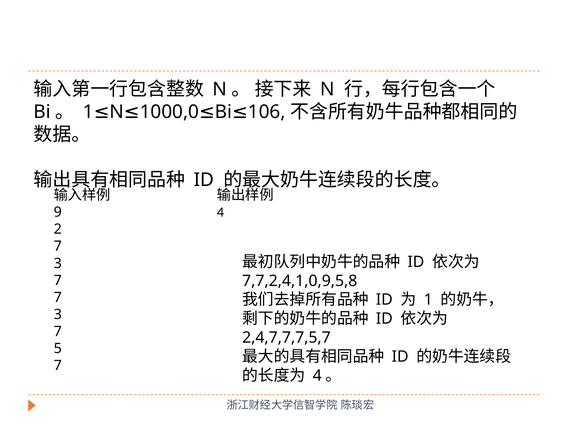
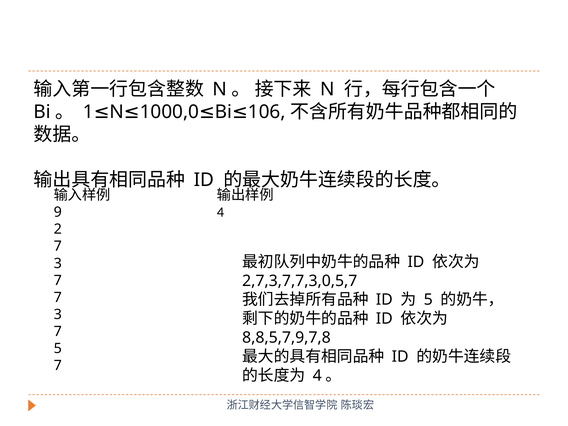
7,7,2,4,1,0,9,5,8: 7,7,2,4,1,0,9,5,8 -> 2,7,3,7,7,3,0,5,7 (300, 281)
1: 1 -> 5 (428, 300)
2,4,7,7,7,5,7: 2,4,7,7,7,5,7 -> 8,8,5,7,9,7,8 (286, 338)
